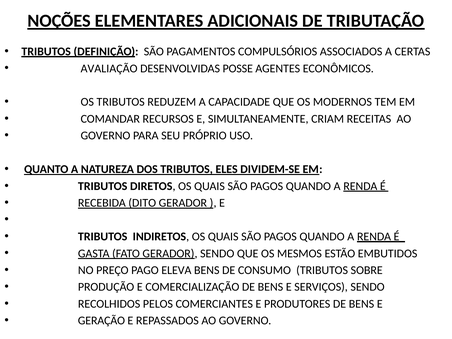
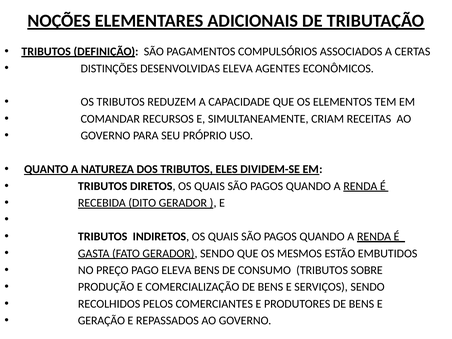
AVALIAÇÃO: AVALIAÇÃO -> DISTINÇÕES (109, 68)
DESENVOLVIDAS POSSE: POSSE -> ELEVA (238, 68)
MODERNOS: MODERNOS -> ELEMENTOS (342, 102)
